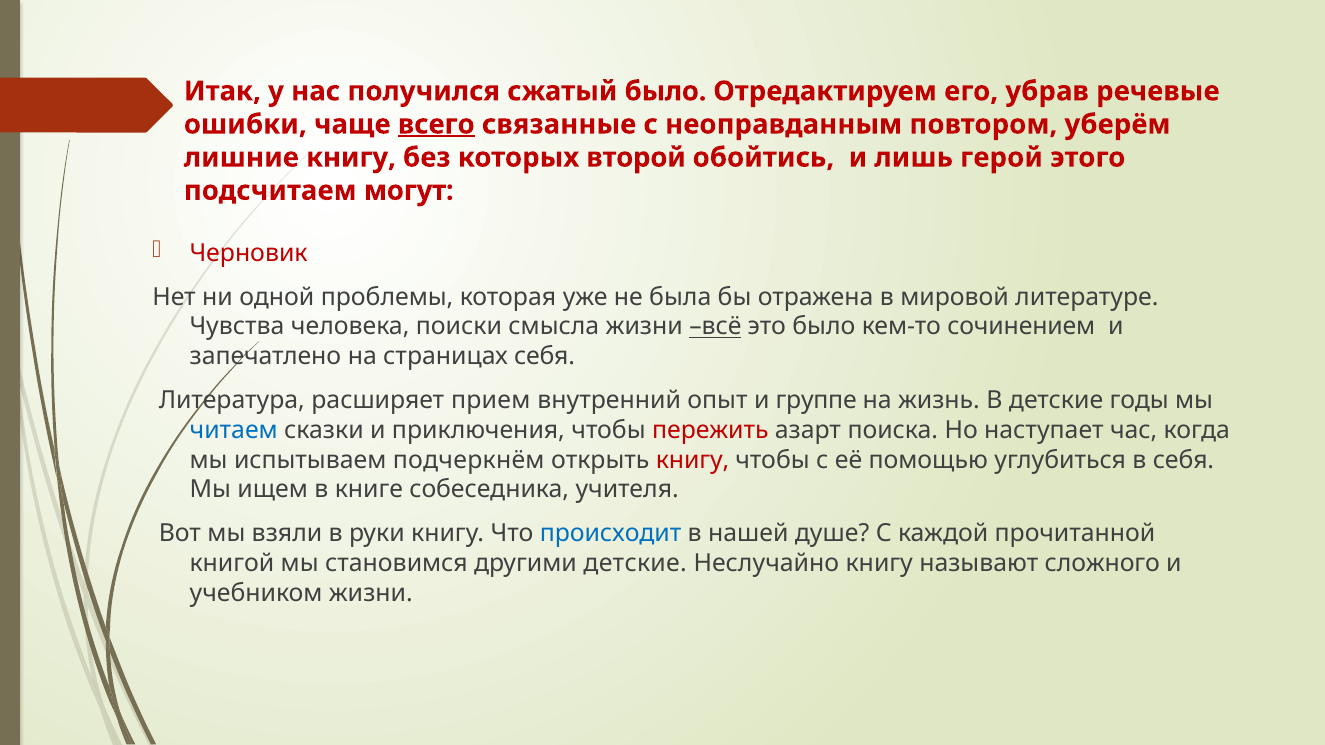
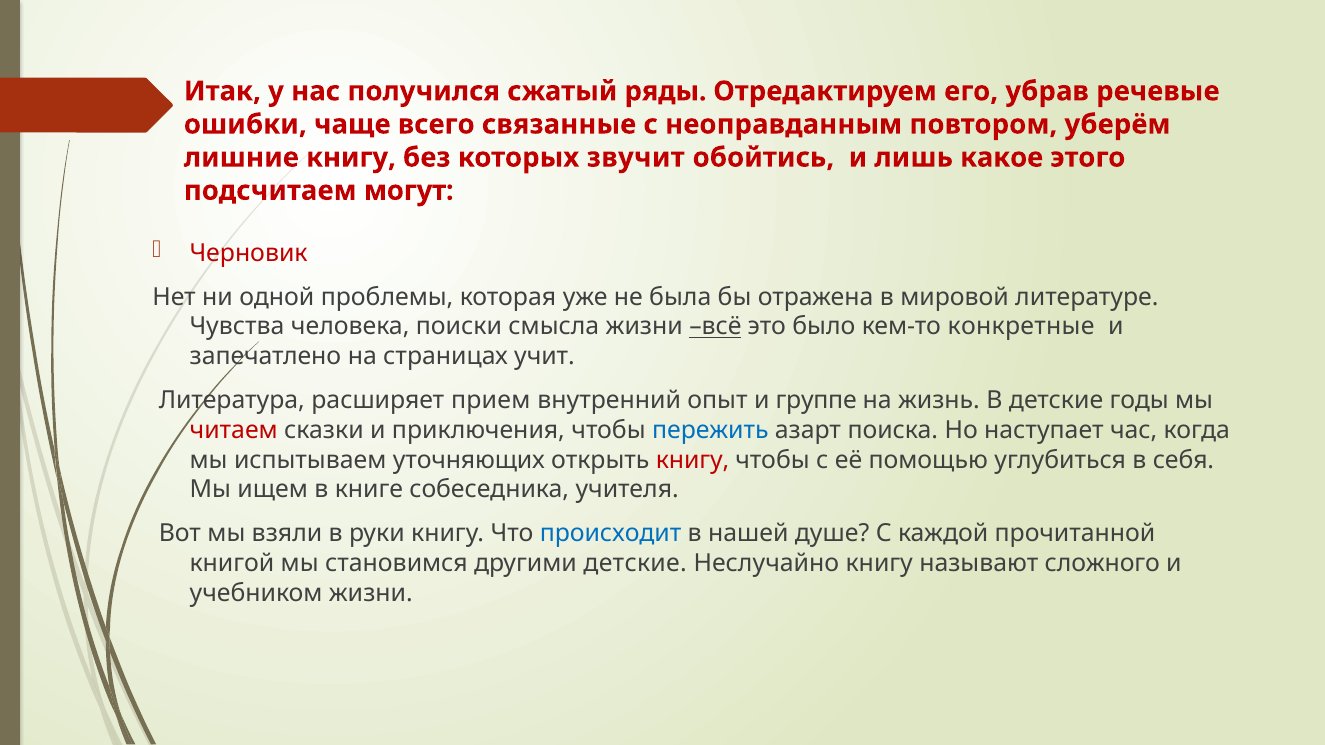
сжатый было: было -> ряды (666, 91)
всего underline: present -> none (436, 124)
второй: второй -> звучит (636, 158)
герой: герой -> какое (1002, 158)
сочинением: сочинением -> конкретные (1021, 327)
страницах себя: себя -> учит (544, 357)
читаем colour: blue -> red (234, 430)
пережить colour: red -> blue (710, 430)
подчеркнём: подчеркнём -> уточняющих (469, 460)
